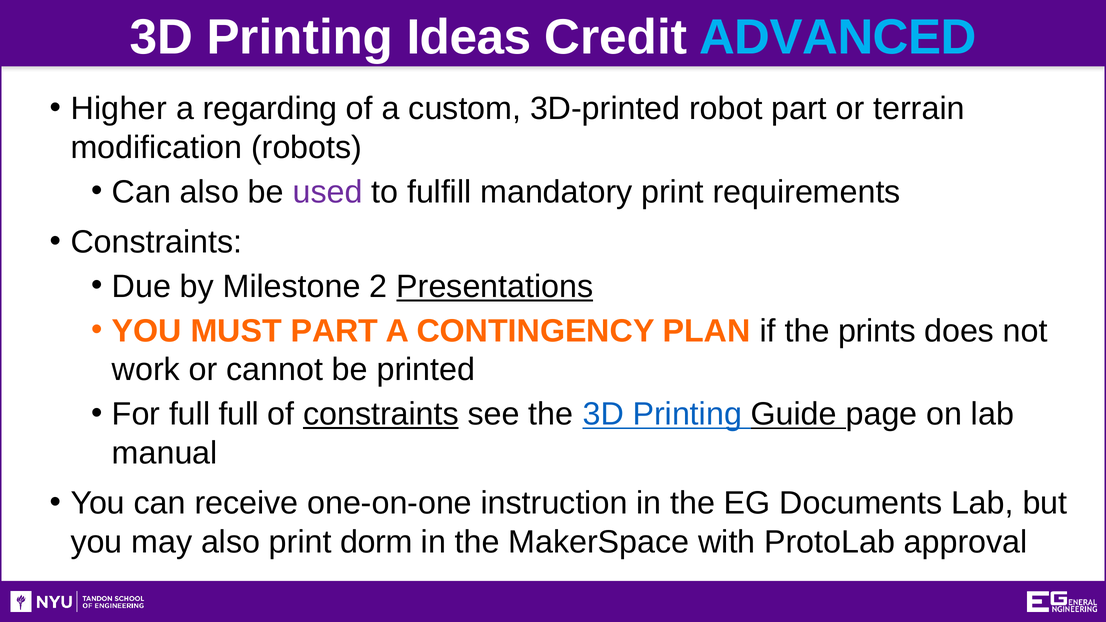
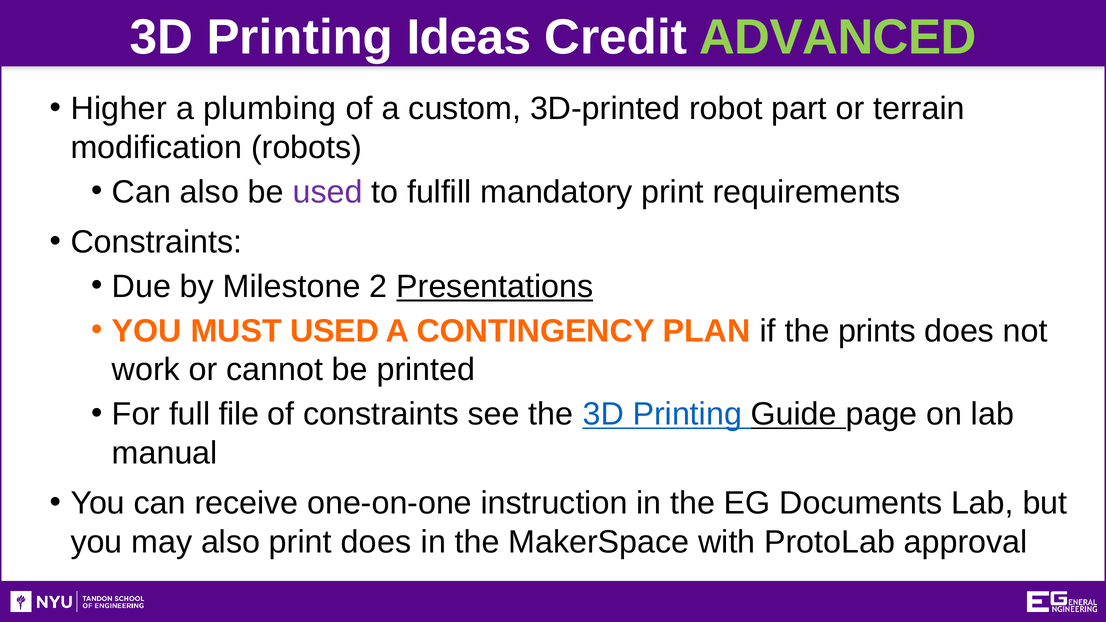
ADVANCED colour: light blue -> light green (838, 37)
regarding: regarding -> plumbing (270, 109)
MUST PART: PART -> USED (334, 331)
full full: full -> file (239, 414)
constraints underline: present -> none (381, 414)
print dorm: dorm -> does (376, 542)
